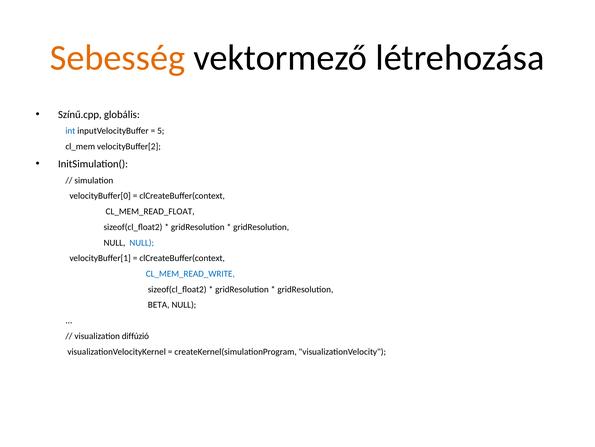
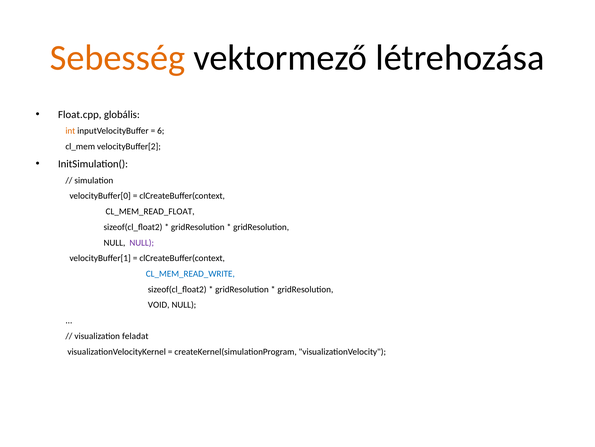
Színű.cpp: Színű.cpp -> Float.cpp (80, 114)
int colour: blue -> orange (70, 131)
5: 5 -> 6 (161, 131)
NULL colour: blue -> purple (142, 242)
BETA: BETA -> VOID (159, 304)
diffúzió: diffúzió -> feladat (135, 336)
